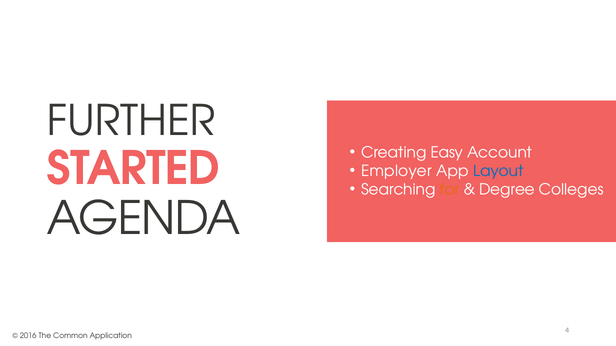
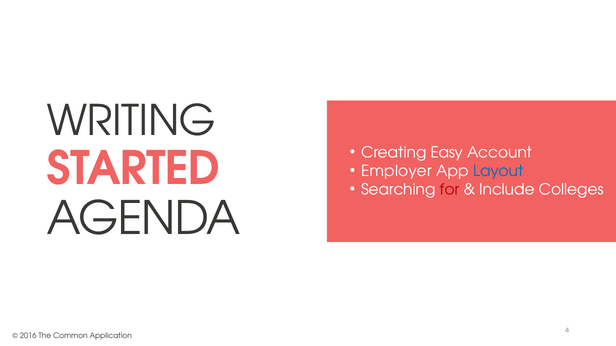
FURTHER: FURTHER -> WRITING (131, 121)
for colour: orange -> red (450, 190)
Degree: Degree -> Include (507, 190)
